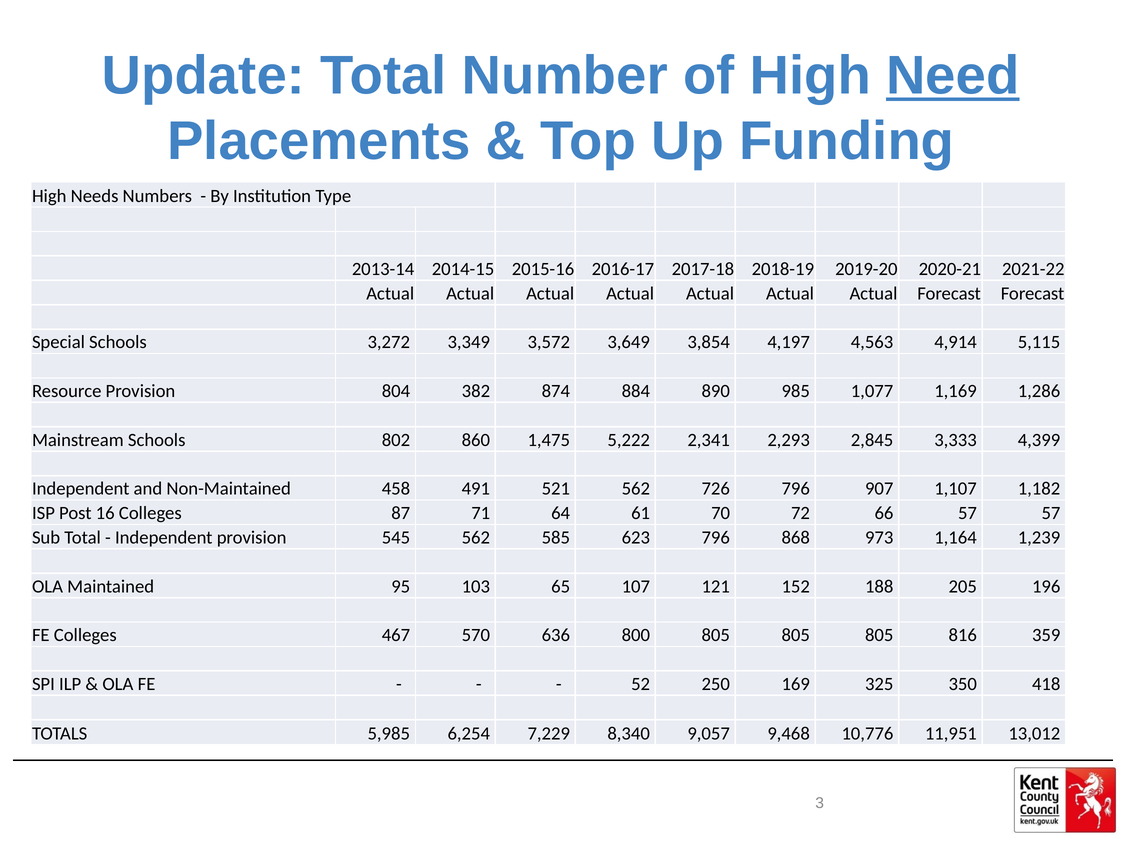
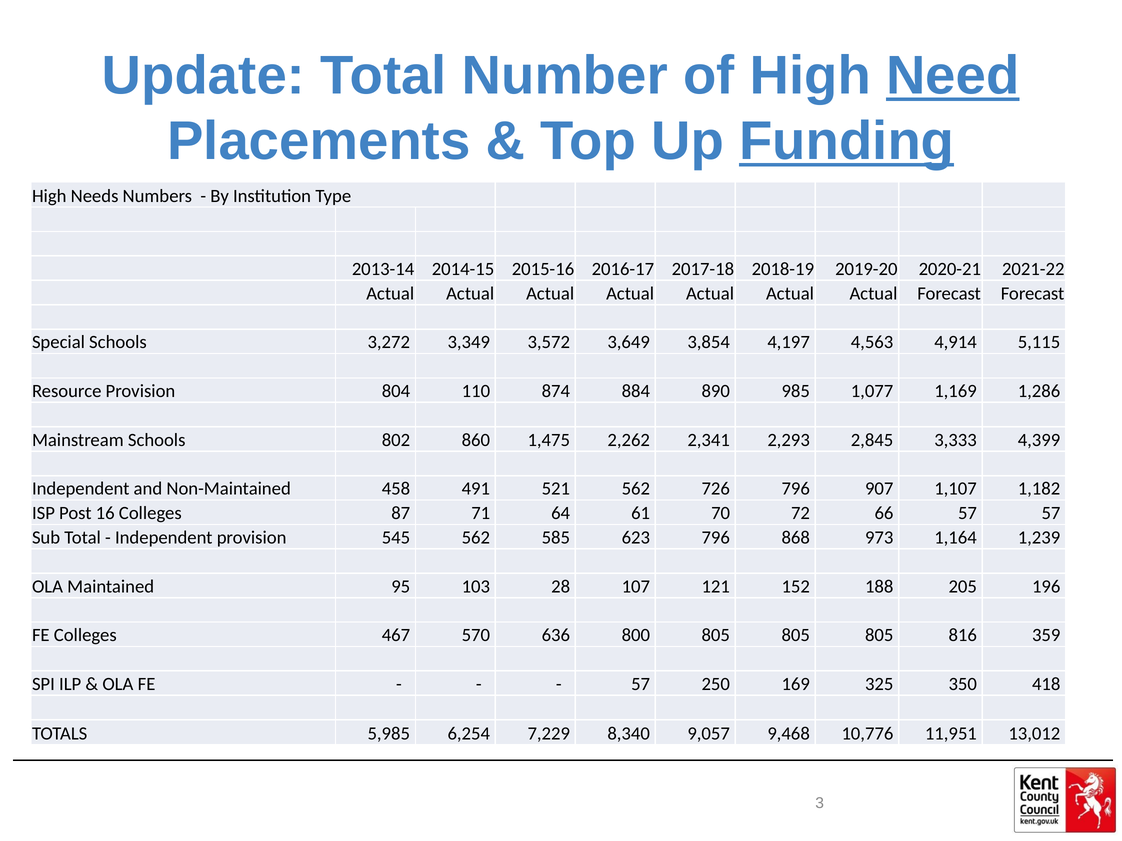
Funding underline: none -> present (847, 141)
382: 382 -> 110 (476, 391)
5,222: 5,222 -> 2,262 (629, 440)
65: 65 -> 28 (561, 587)
52: 52 -> 57 (641, 685)
